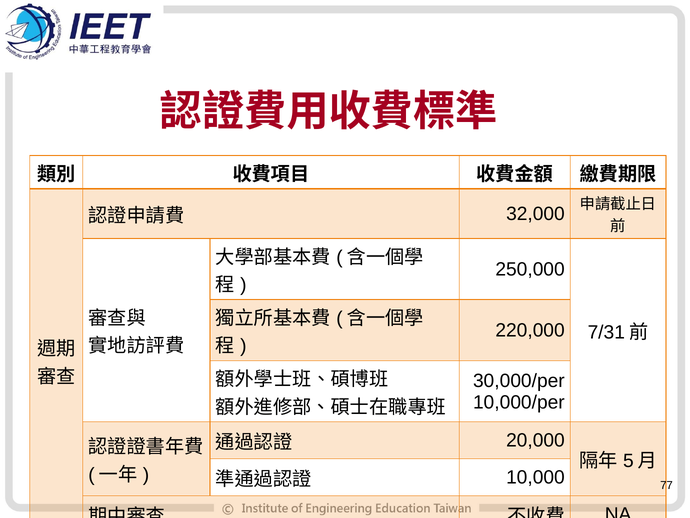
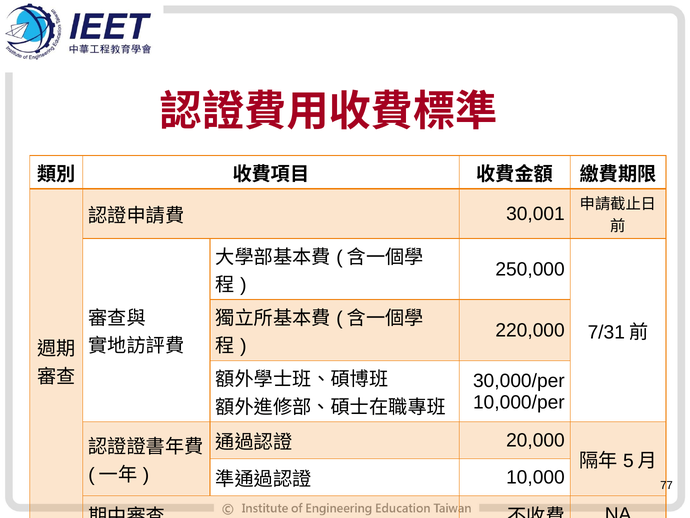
32,000: 32,000 -> 30,001 (535, 214)
